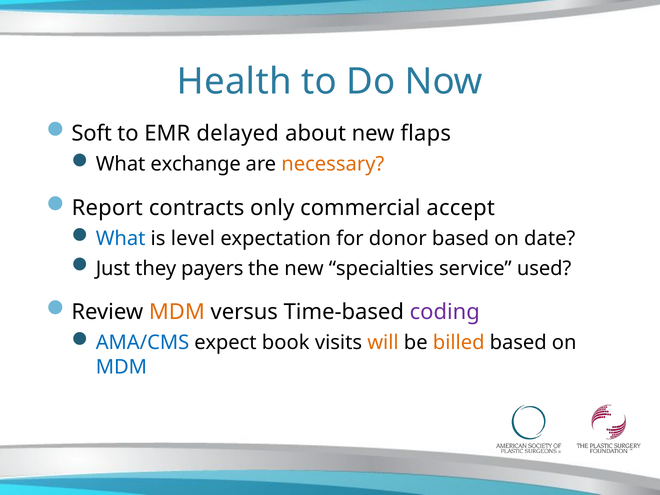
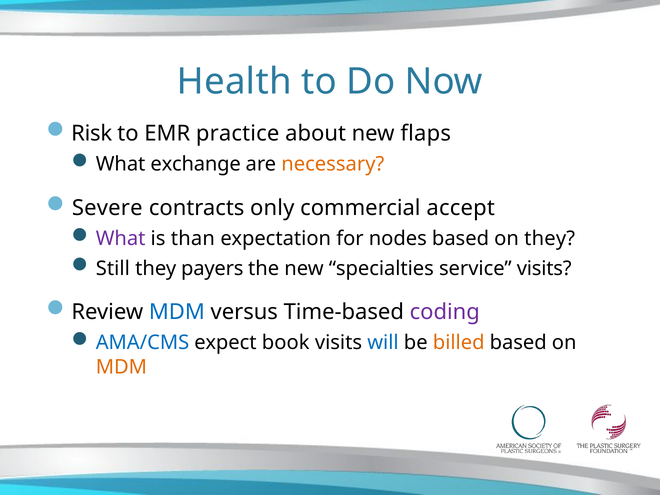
Soft: Soft -> Risk (92, 134)
delayed: delayed -> practice (238, 134)
Report: Report -> Severe (107, 208)
What colour: blue -> purple (121, 239)
level: level -> than (193, 239)
donor: donor -> nodes (398, 239)
on date: date -> they (550, 239)
Just: Just -> Still (113, 268)
service used: used -> visits (544, 268)
MDM colour: orange -> blue (177, 312)
will colour: orange -> blue (383, 343)
MDM colour: blue -> orange (121, 367)
